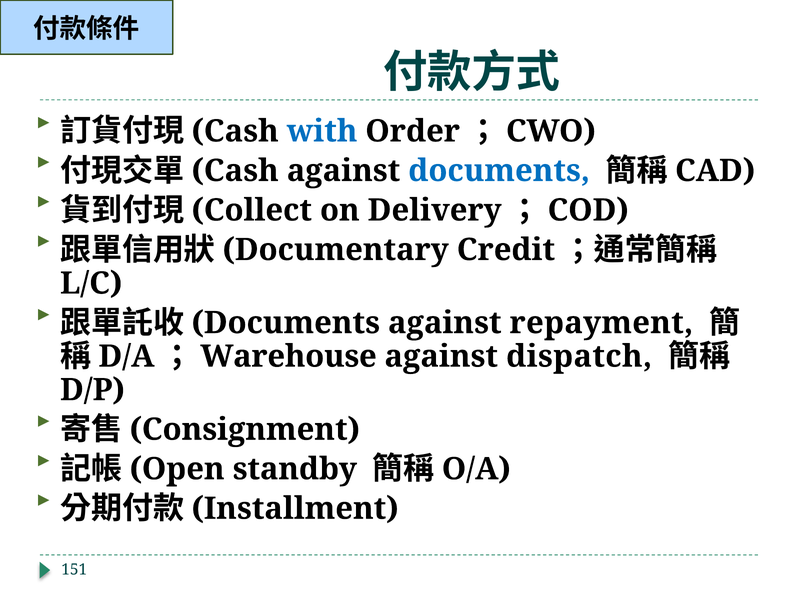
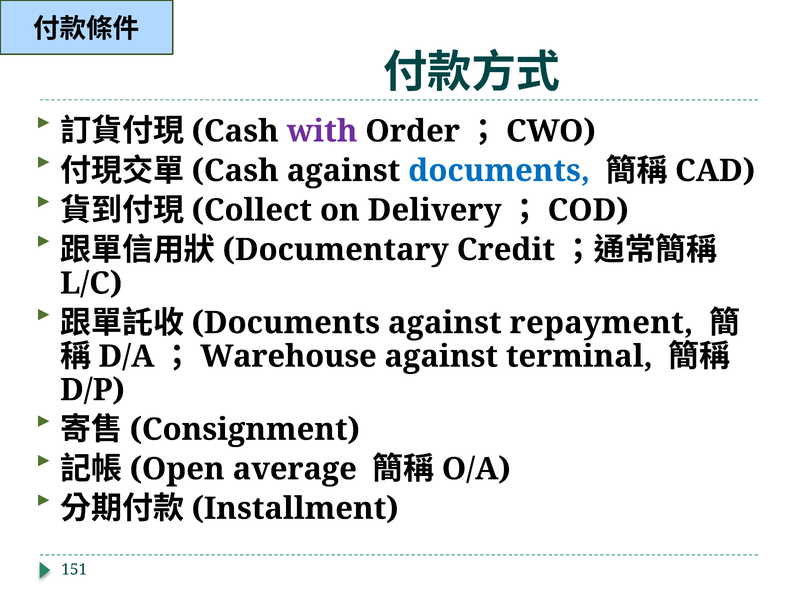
with colour: blue -> purple (322, 131)
dispatch: dispatch -> terminal (579, 356)
standby: standby -> average (295, 469)
